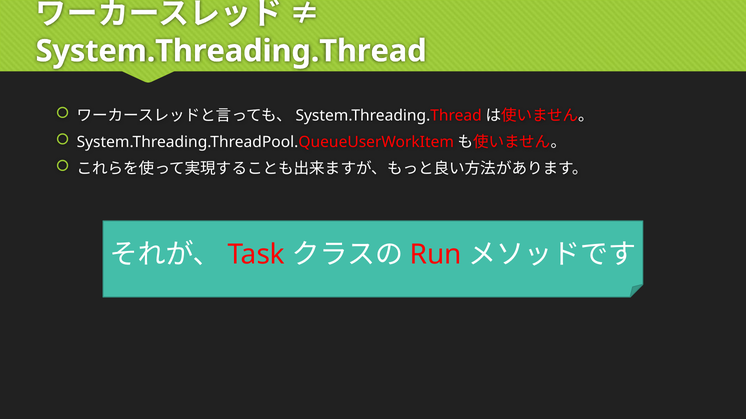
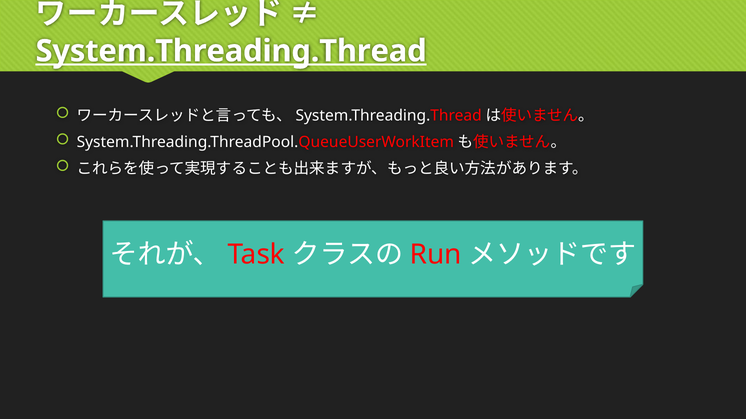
System.Threading.Thread underline: none -> present (231, 51)
